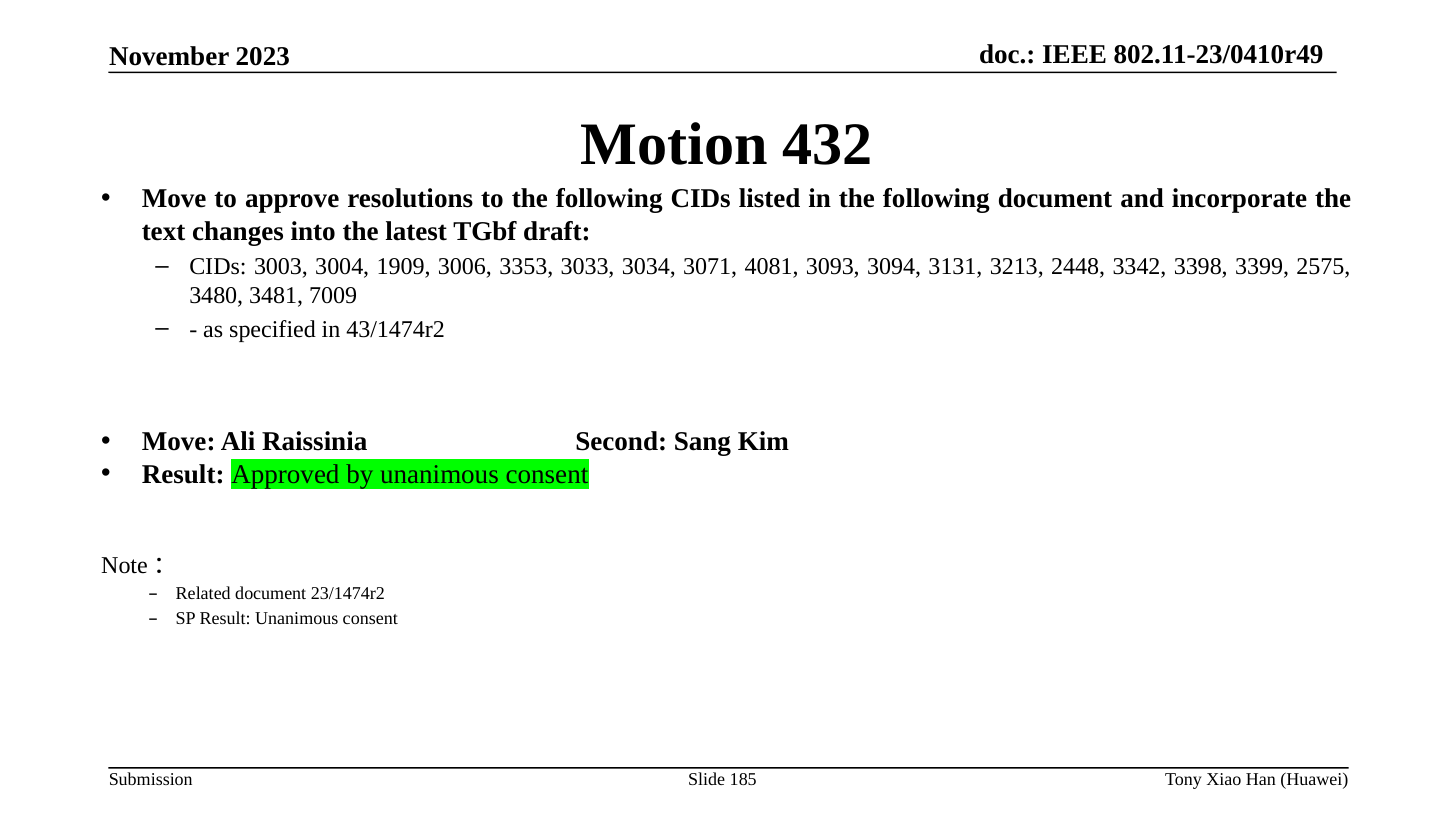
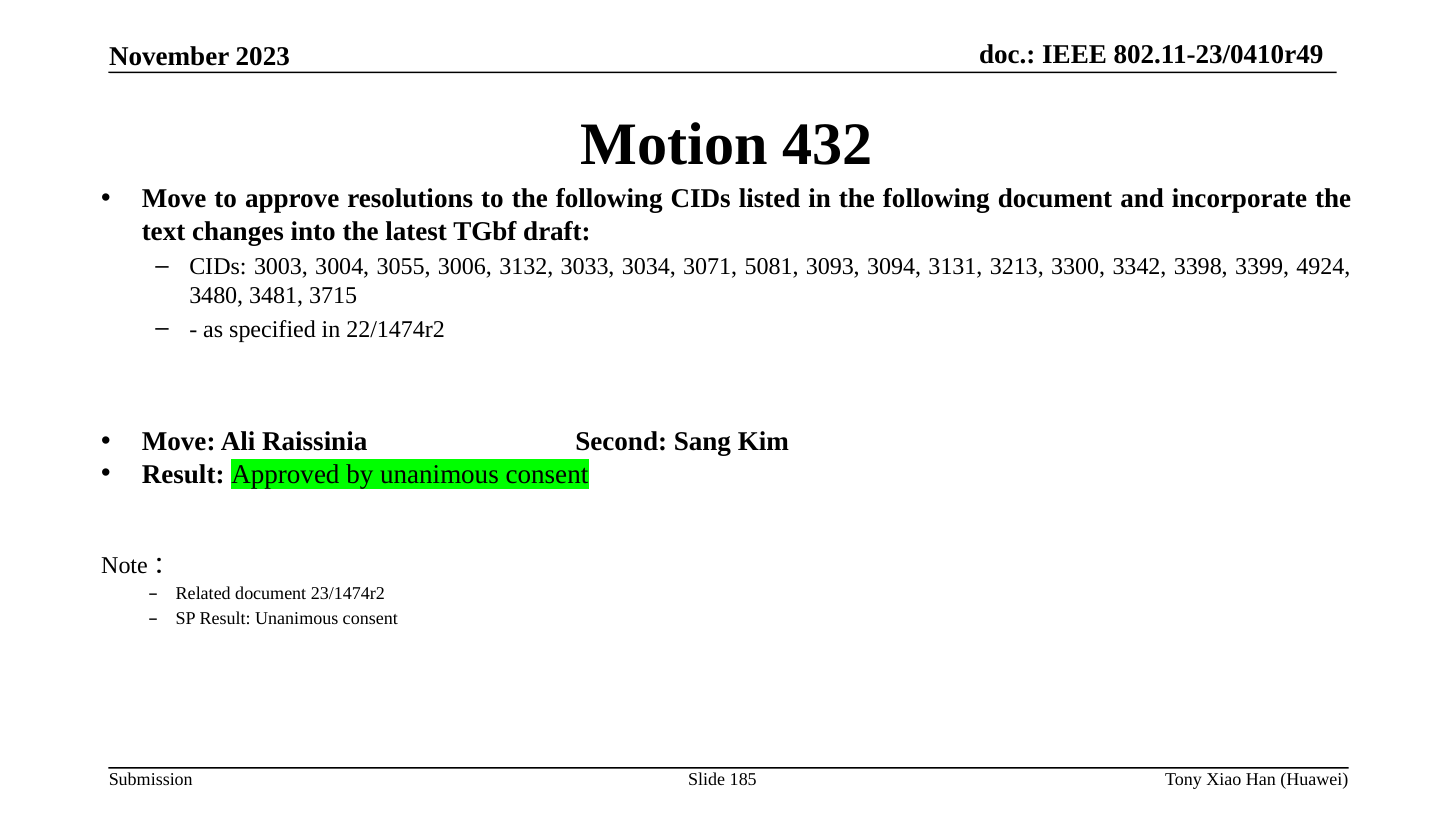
1909: 1909 -> 3055 (404, 267)
3353: 3353 -> 3132 (526, 267)
4081: 4081 -> 5081 (772, 267)
2448: 2448 -> 3300 (1078, 267)
2575: 2575 -> 4924 (1323, 267)
7009: 7009 -> 3715 (333, 296)
43/1474r2: 43/1474r2 -> 22/1474r2 (396, 329)
